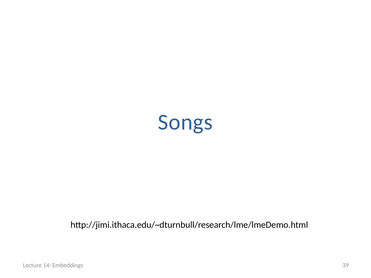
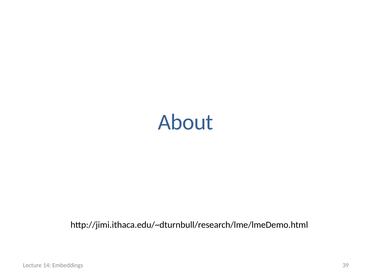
Songs: Songs -> About (186, 122)
